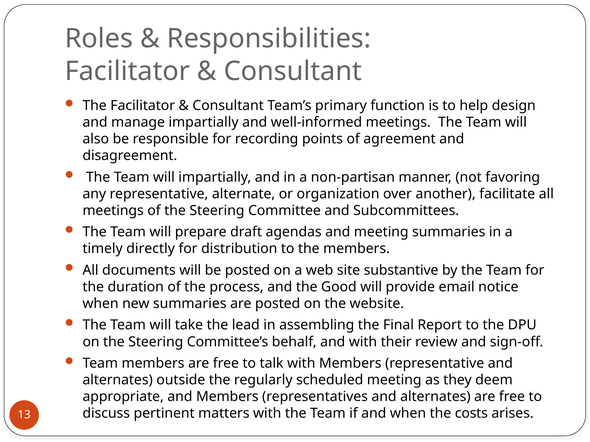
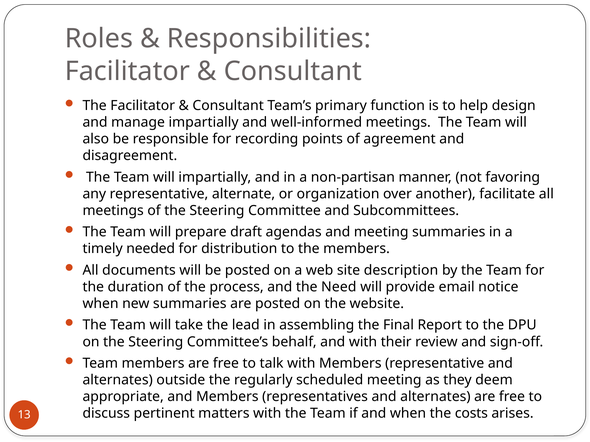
directly: directly -> needed (151, 249)
substantive: substantive -> description (401, 270)
Good: Good -> Need (339, 287)
